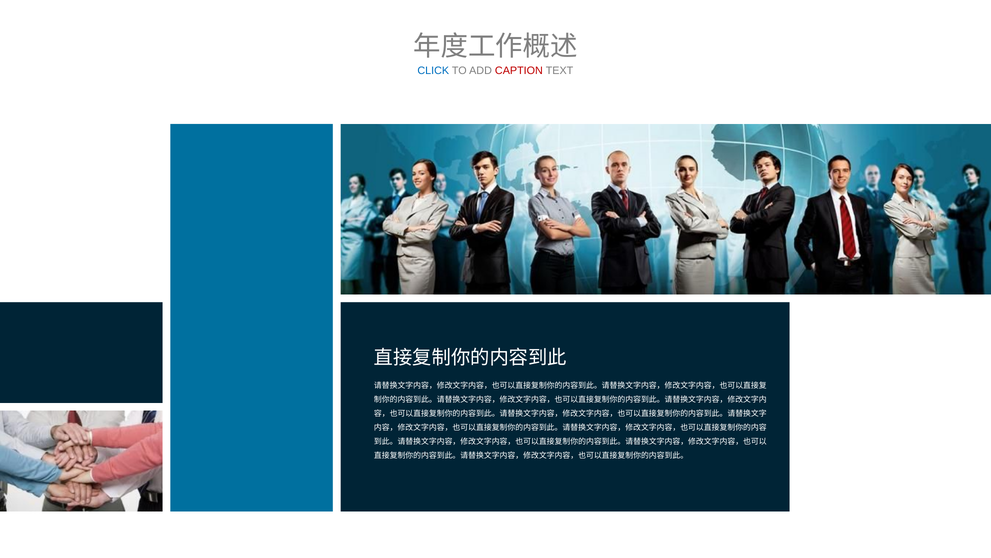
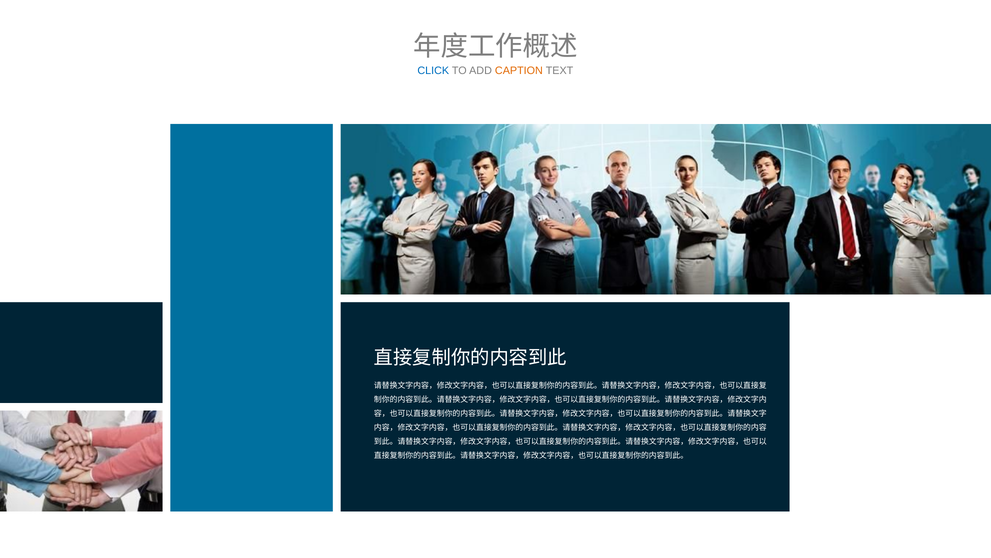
CAPTION colour: red -> orange (519, 71)
